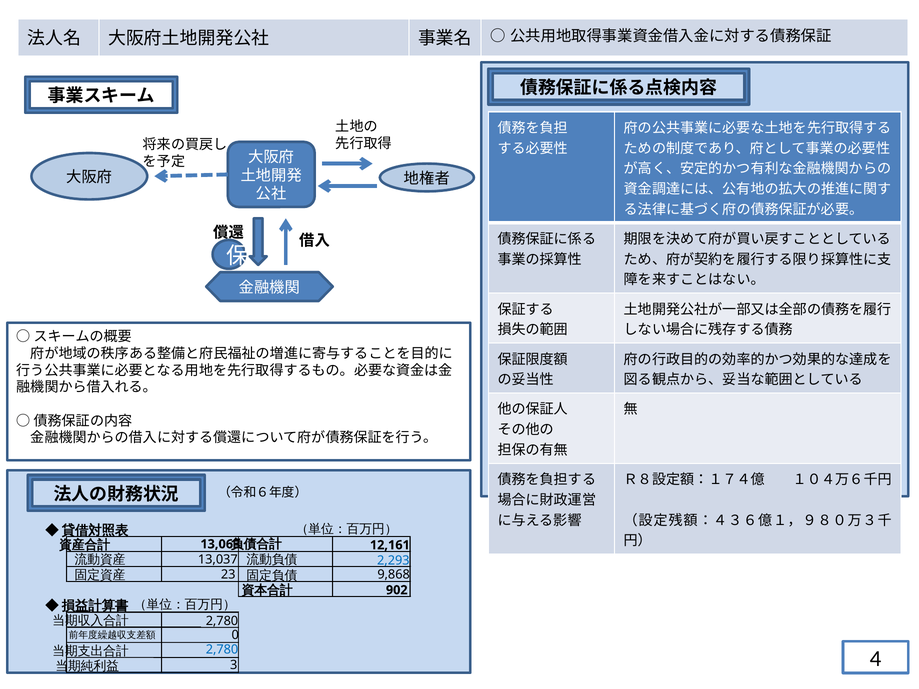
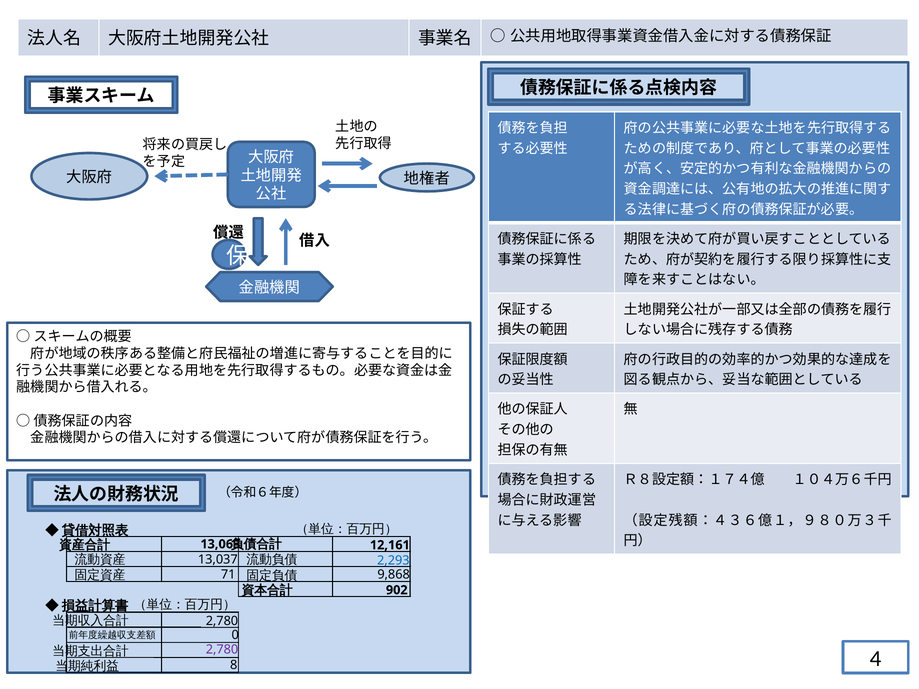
23: 23 -> 71 (228, 575)
2,780 colour: blue -> purple (222, 650)
3: 3 -> 8 (234, 665)
